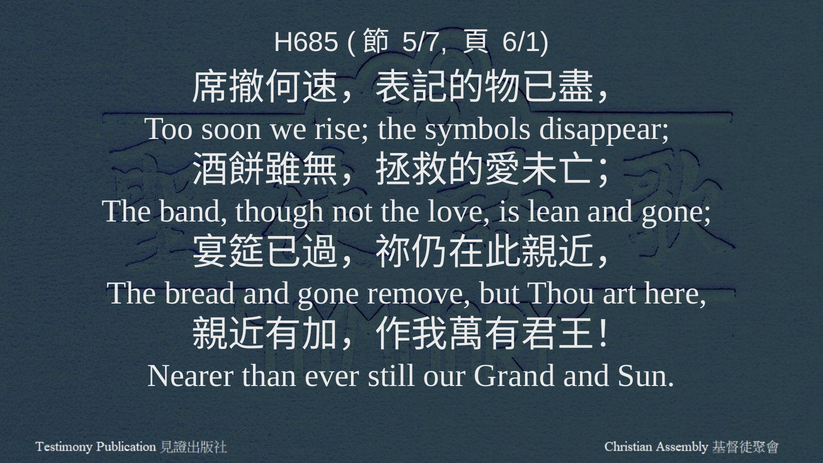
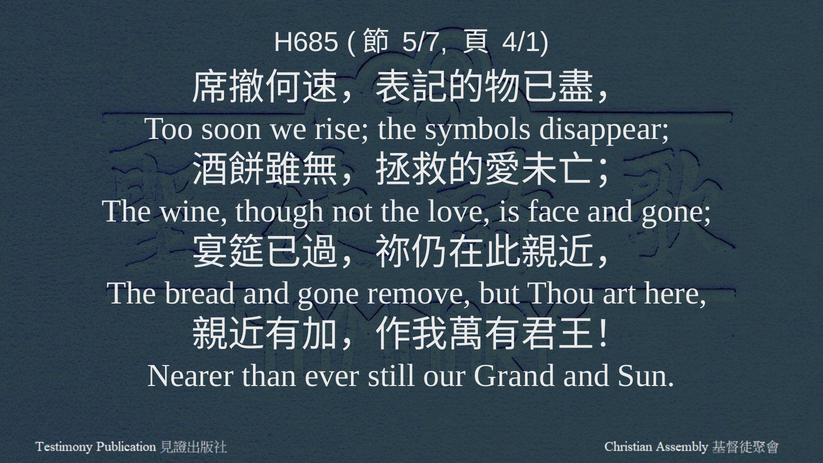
6/1: 6/1 -> 4/1 (526, 42)
band: band -> wine (194, 211)
lean: lean -> face (554, 211)
